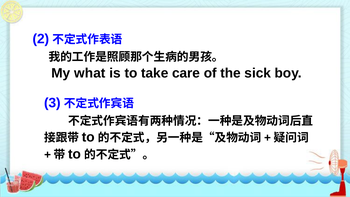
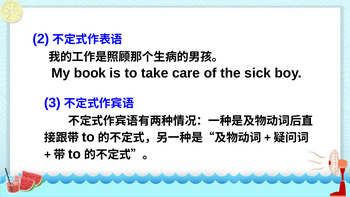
what: what -> book (90, 73)
